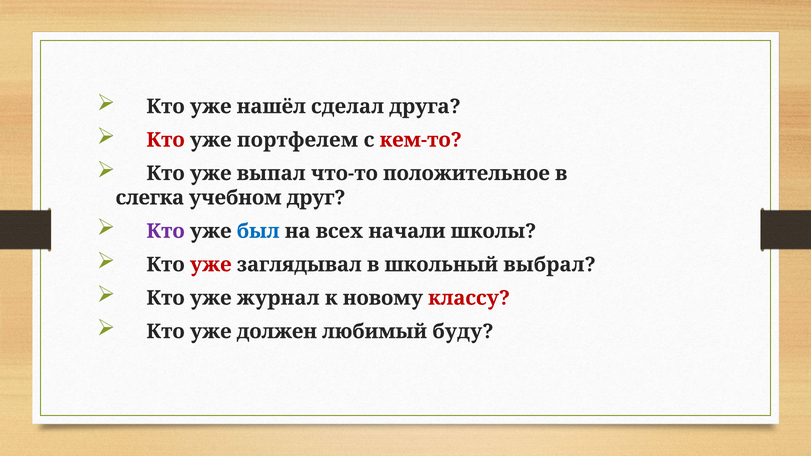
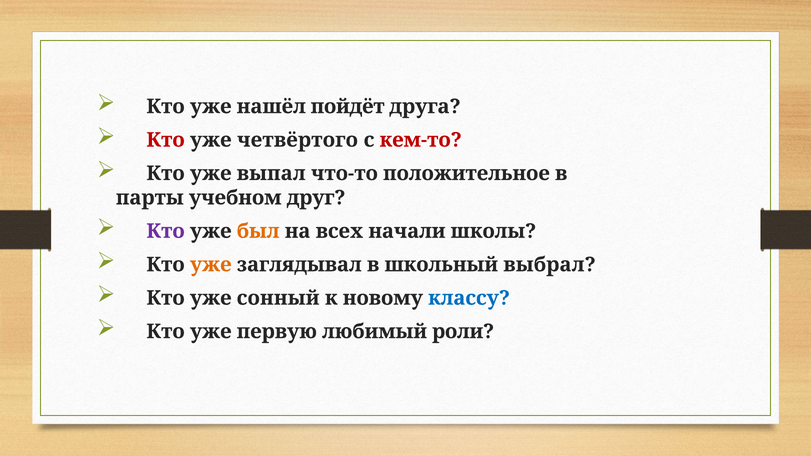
сделал: сделал -> пойдёт (348, 107)
портфелем: портфелем -> четвёртого (298, 140)
слегка: слегка -> парты (150, 198)
был colour: blue -> orange (258, 231)
уже colour: red -> orange (211, 265)
журнал: журнал -> сонный (278, 298)
классу colour: red -> blue (469, 298)
должен: должен -> первую (277, 332)
буду: буду -> роли (463, 332)
